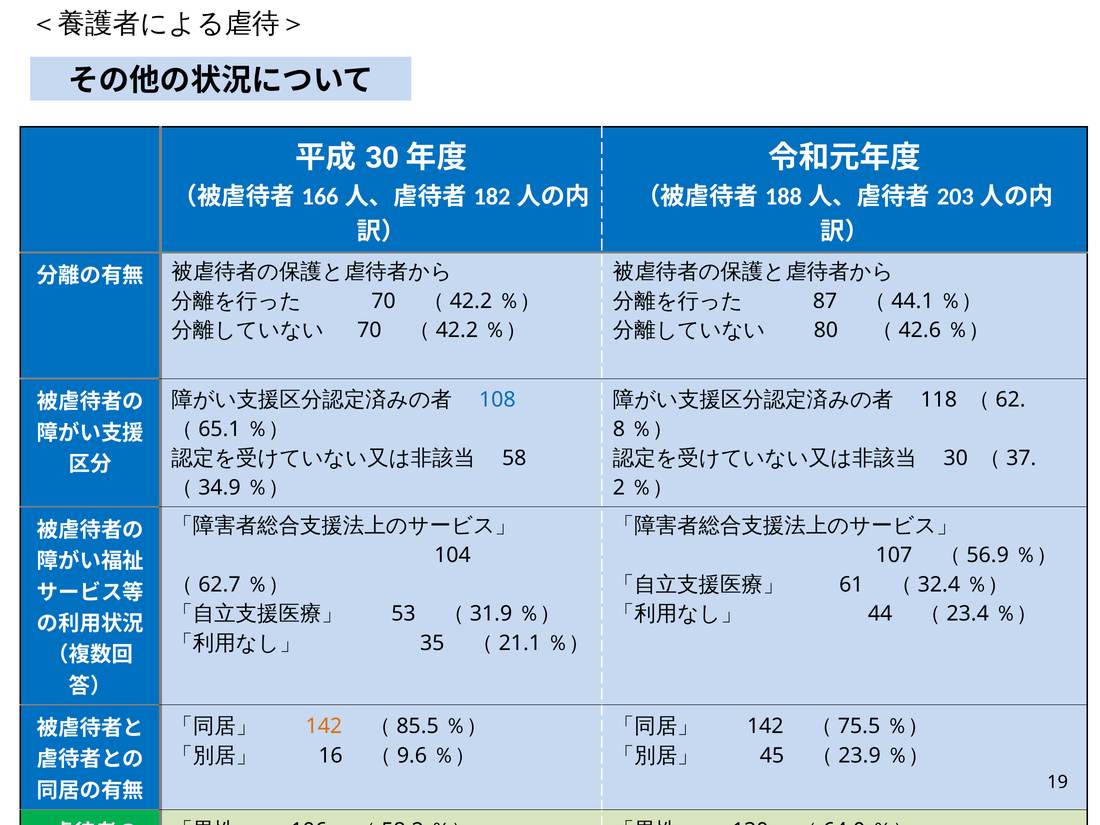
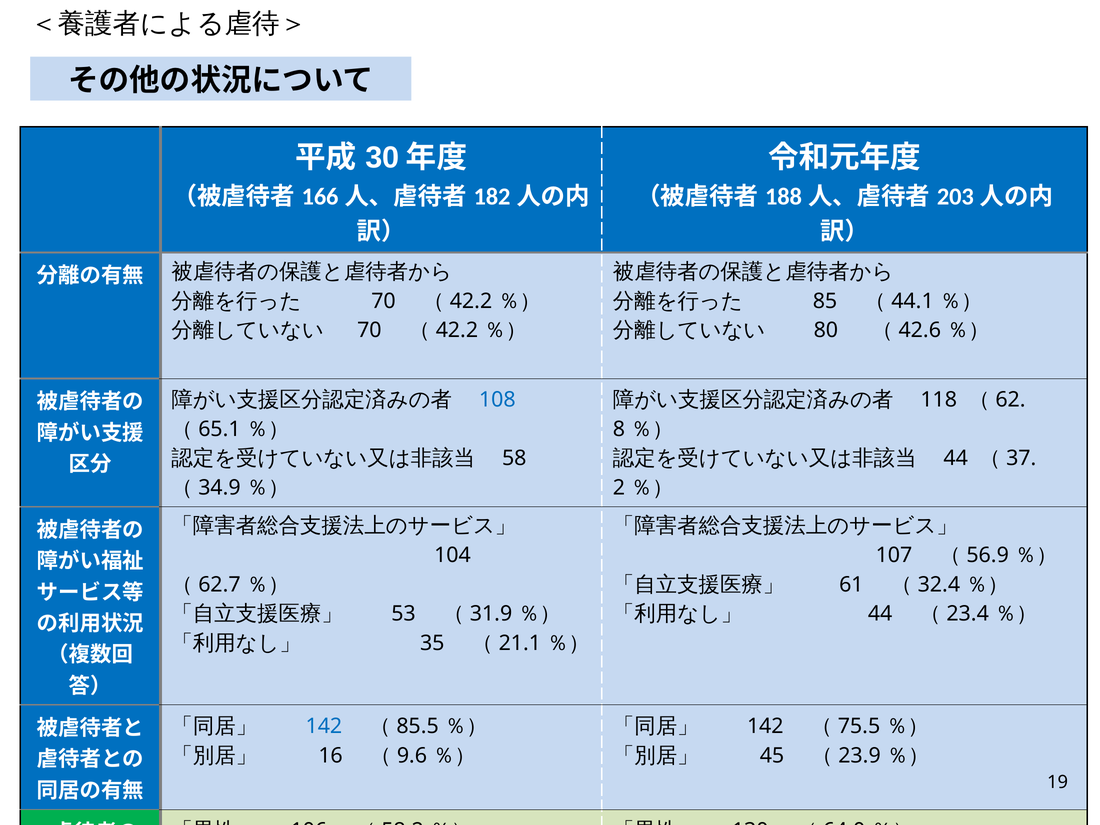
87: 87 -> 85 (825, 301)
30: 30 -> 44 (956, 458)
142 colour: orange -> blue (324, 726)
